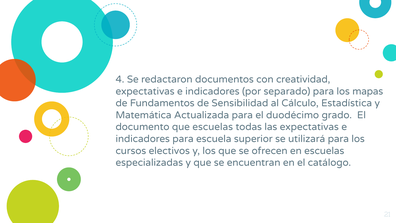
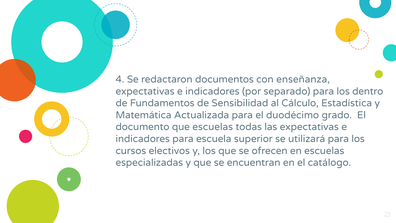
creatividad: creatividad -> enseñanza (303, 79)
mapas: mapas -> dentro (368, 91)
